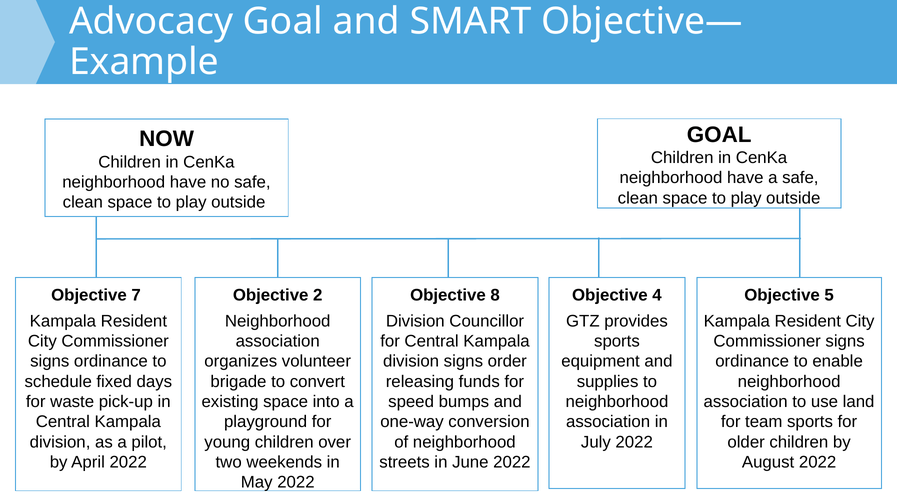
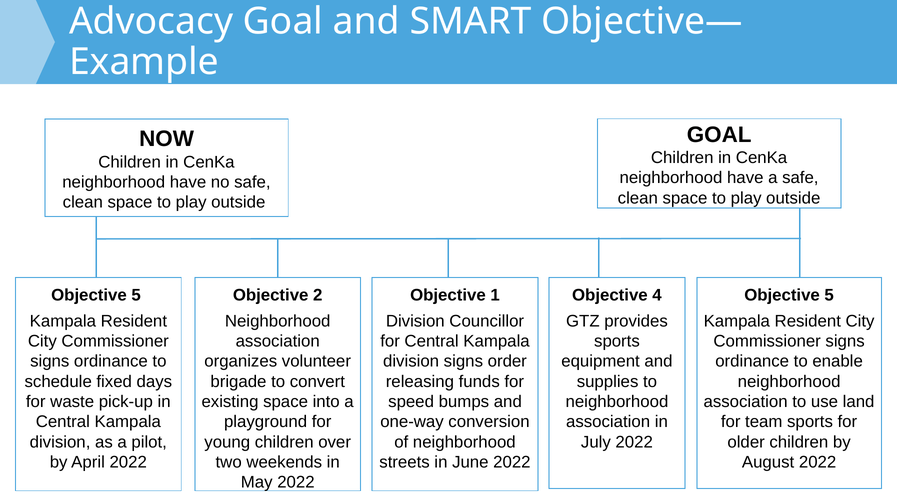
7: 7 -> 5 (136, 296)
8: 8 -> 1 (495, 296)
